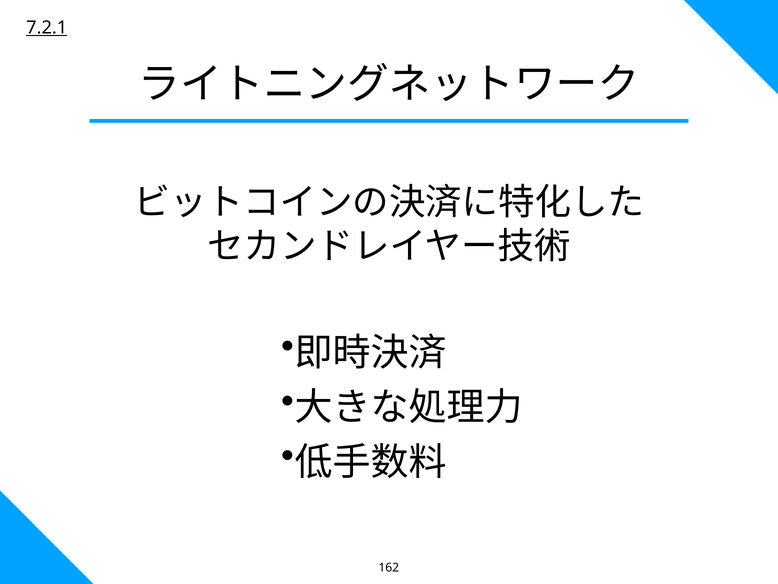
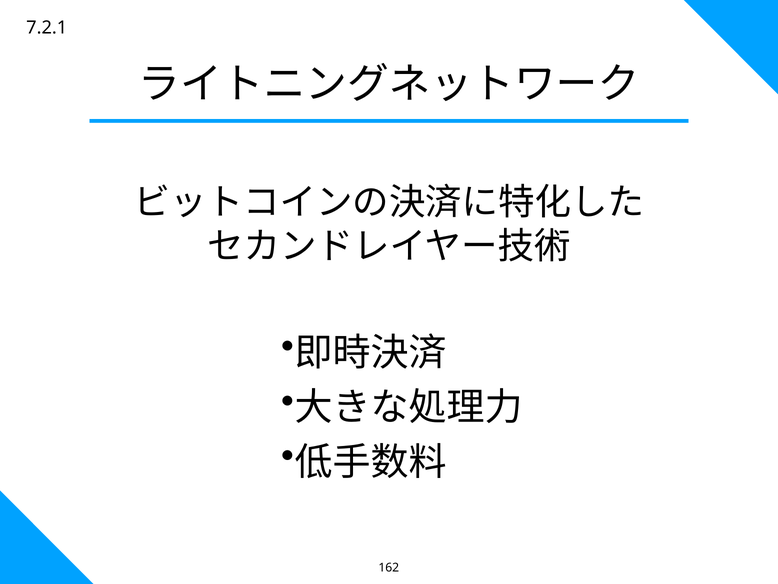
7.2.1 underline: present -> none (47, 28)
